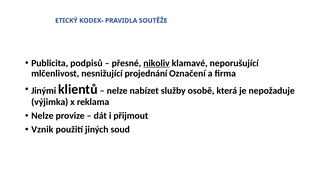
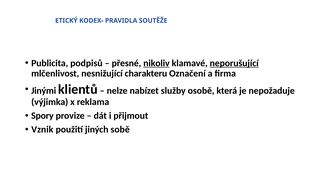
neporušující underline: none -> present (234, 63)
projednání: projednání -> charakteru (146, 73)
Nelze: Nelze -> Spory (42, 116)
soud: soud -> sobě (120, 130)
